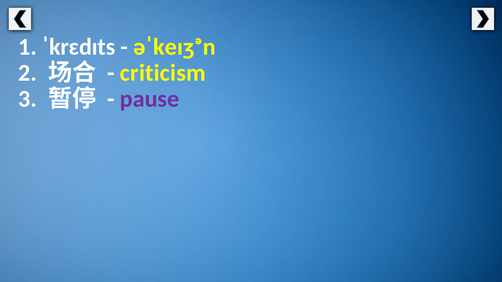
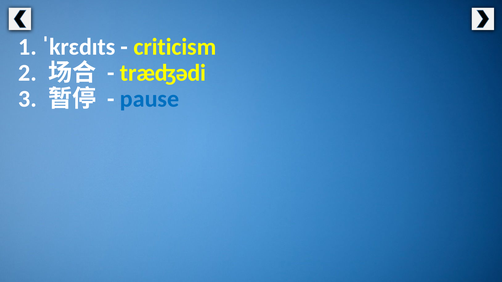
əˈkeɪʒᵊn: əˈkeɪʒᵊn -> criticism (175, 47)
criticism: criticism -> træʤədi (163, 73)
pause colour: purple -> blue (150, 99)
